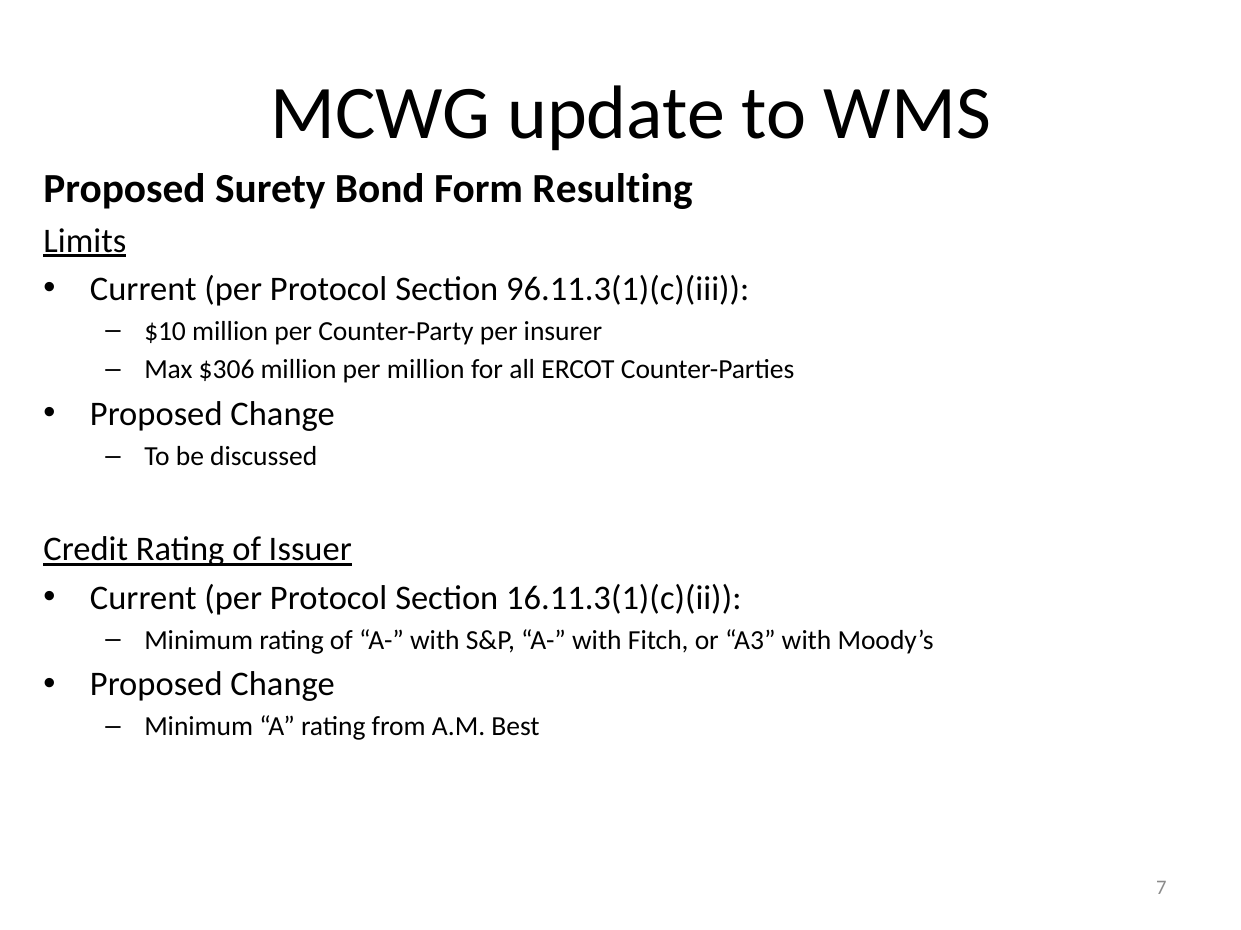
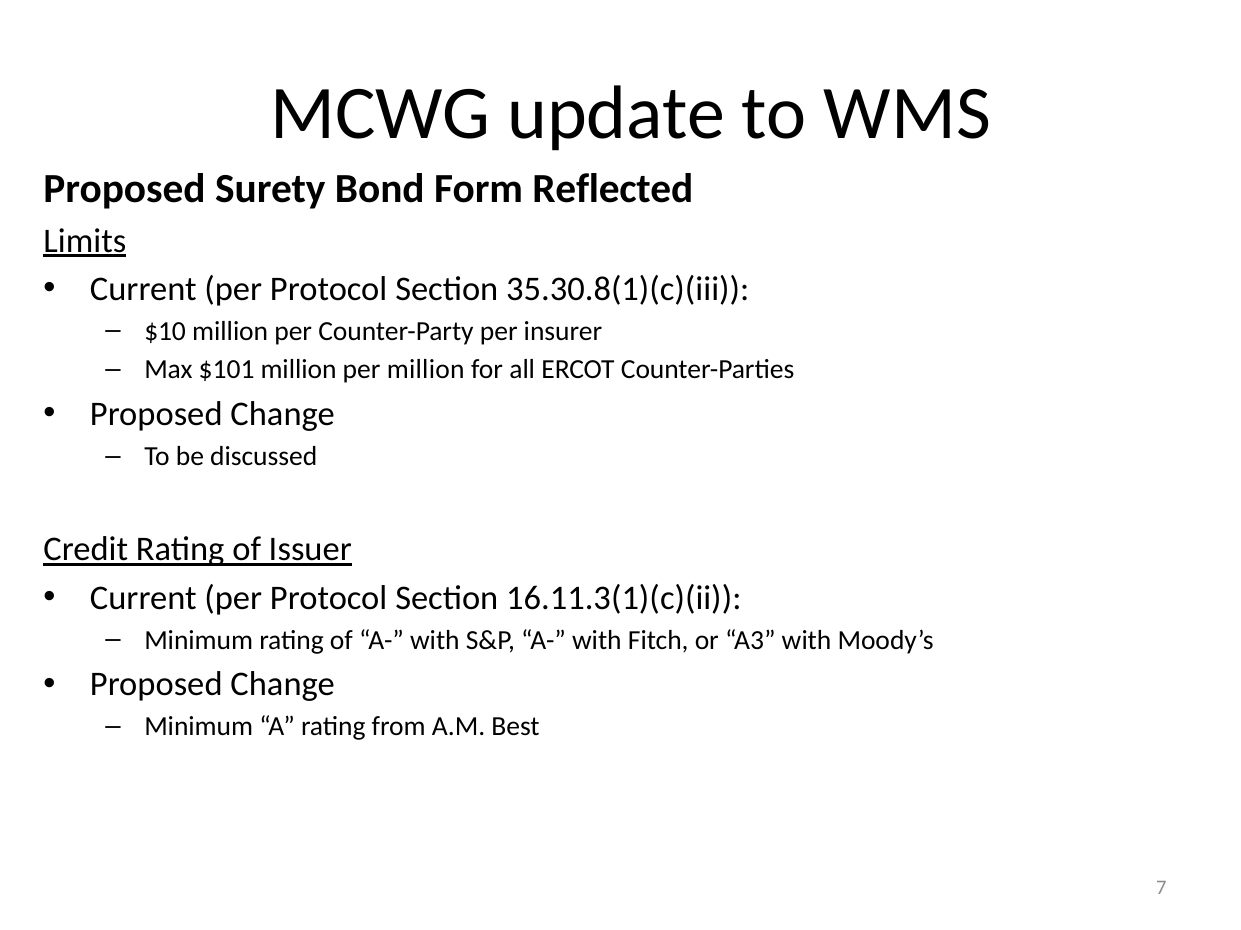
Resulting: Resulting -> Reflected (613, 189)
96.11.3(1)(c)(iii: 96.11.3(1)(c)(iii -> 35.30.8(1)(c)(iii (628, 289)
$306: $306 -> $101 (227, 370)
